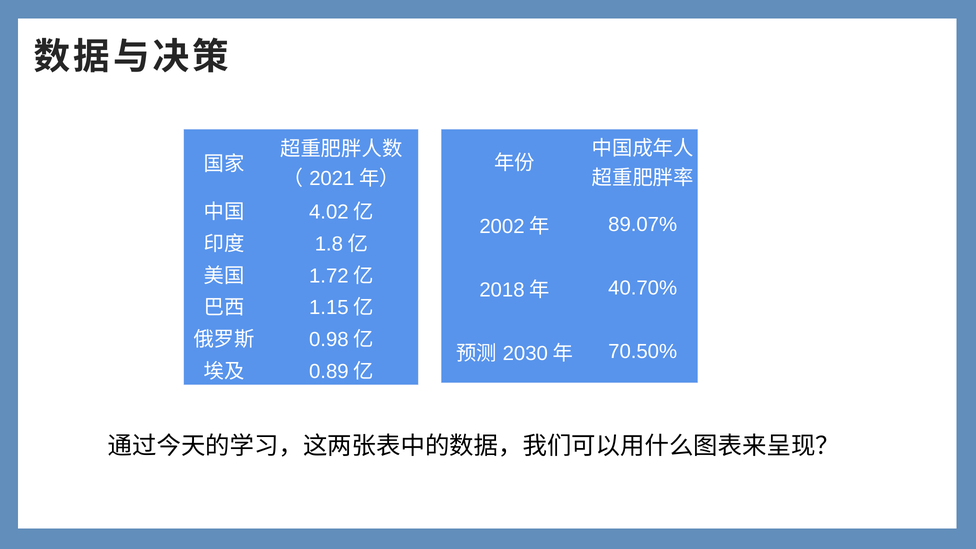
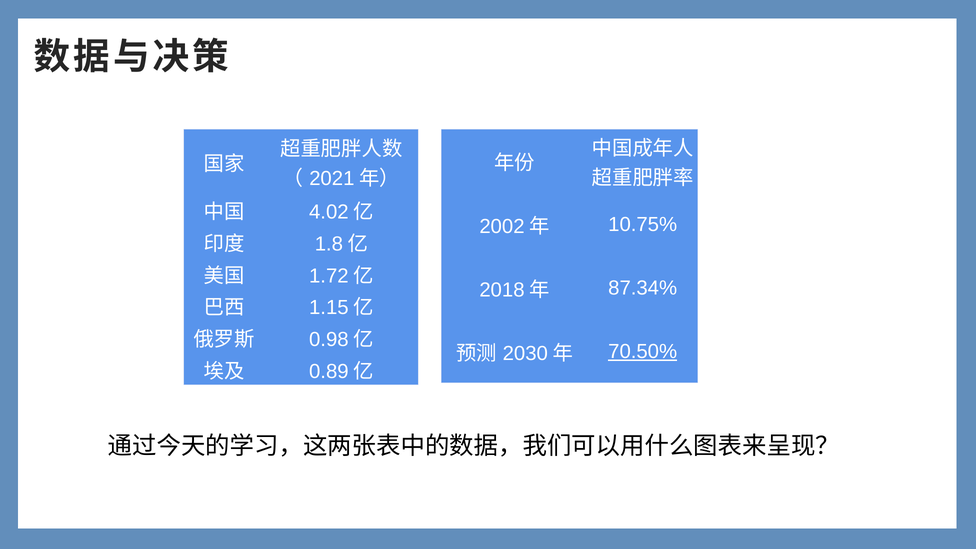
89.07%: 89.07% -> 10.75% (643, 225)
40.70%: 40.70% -> 87.34% (643, 288)
70.50% underline: none -> present (643, 352)
